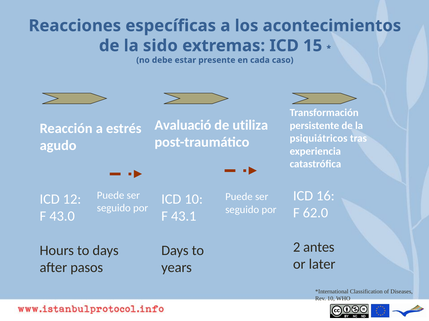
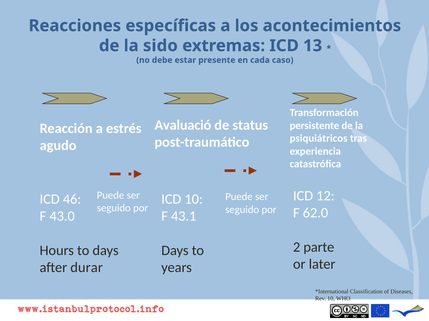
15: 15 -> 13 (313, 46)
utiliza: utiliza -> status (250, 125)
16: 16 -> 12 (325, 196)
12: 12 -> 46 (72, 200)
antes: antes -> parte (319, 248)
pasos: pasos -> durar (87, 268)
